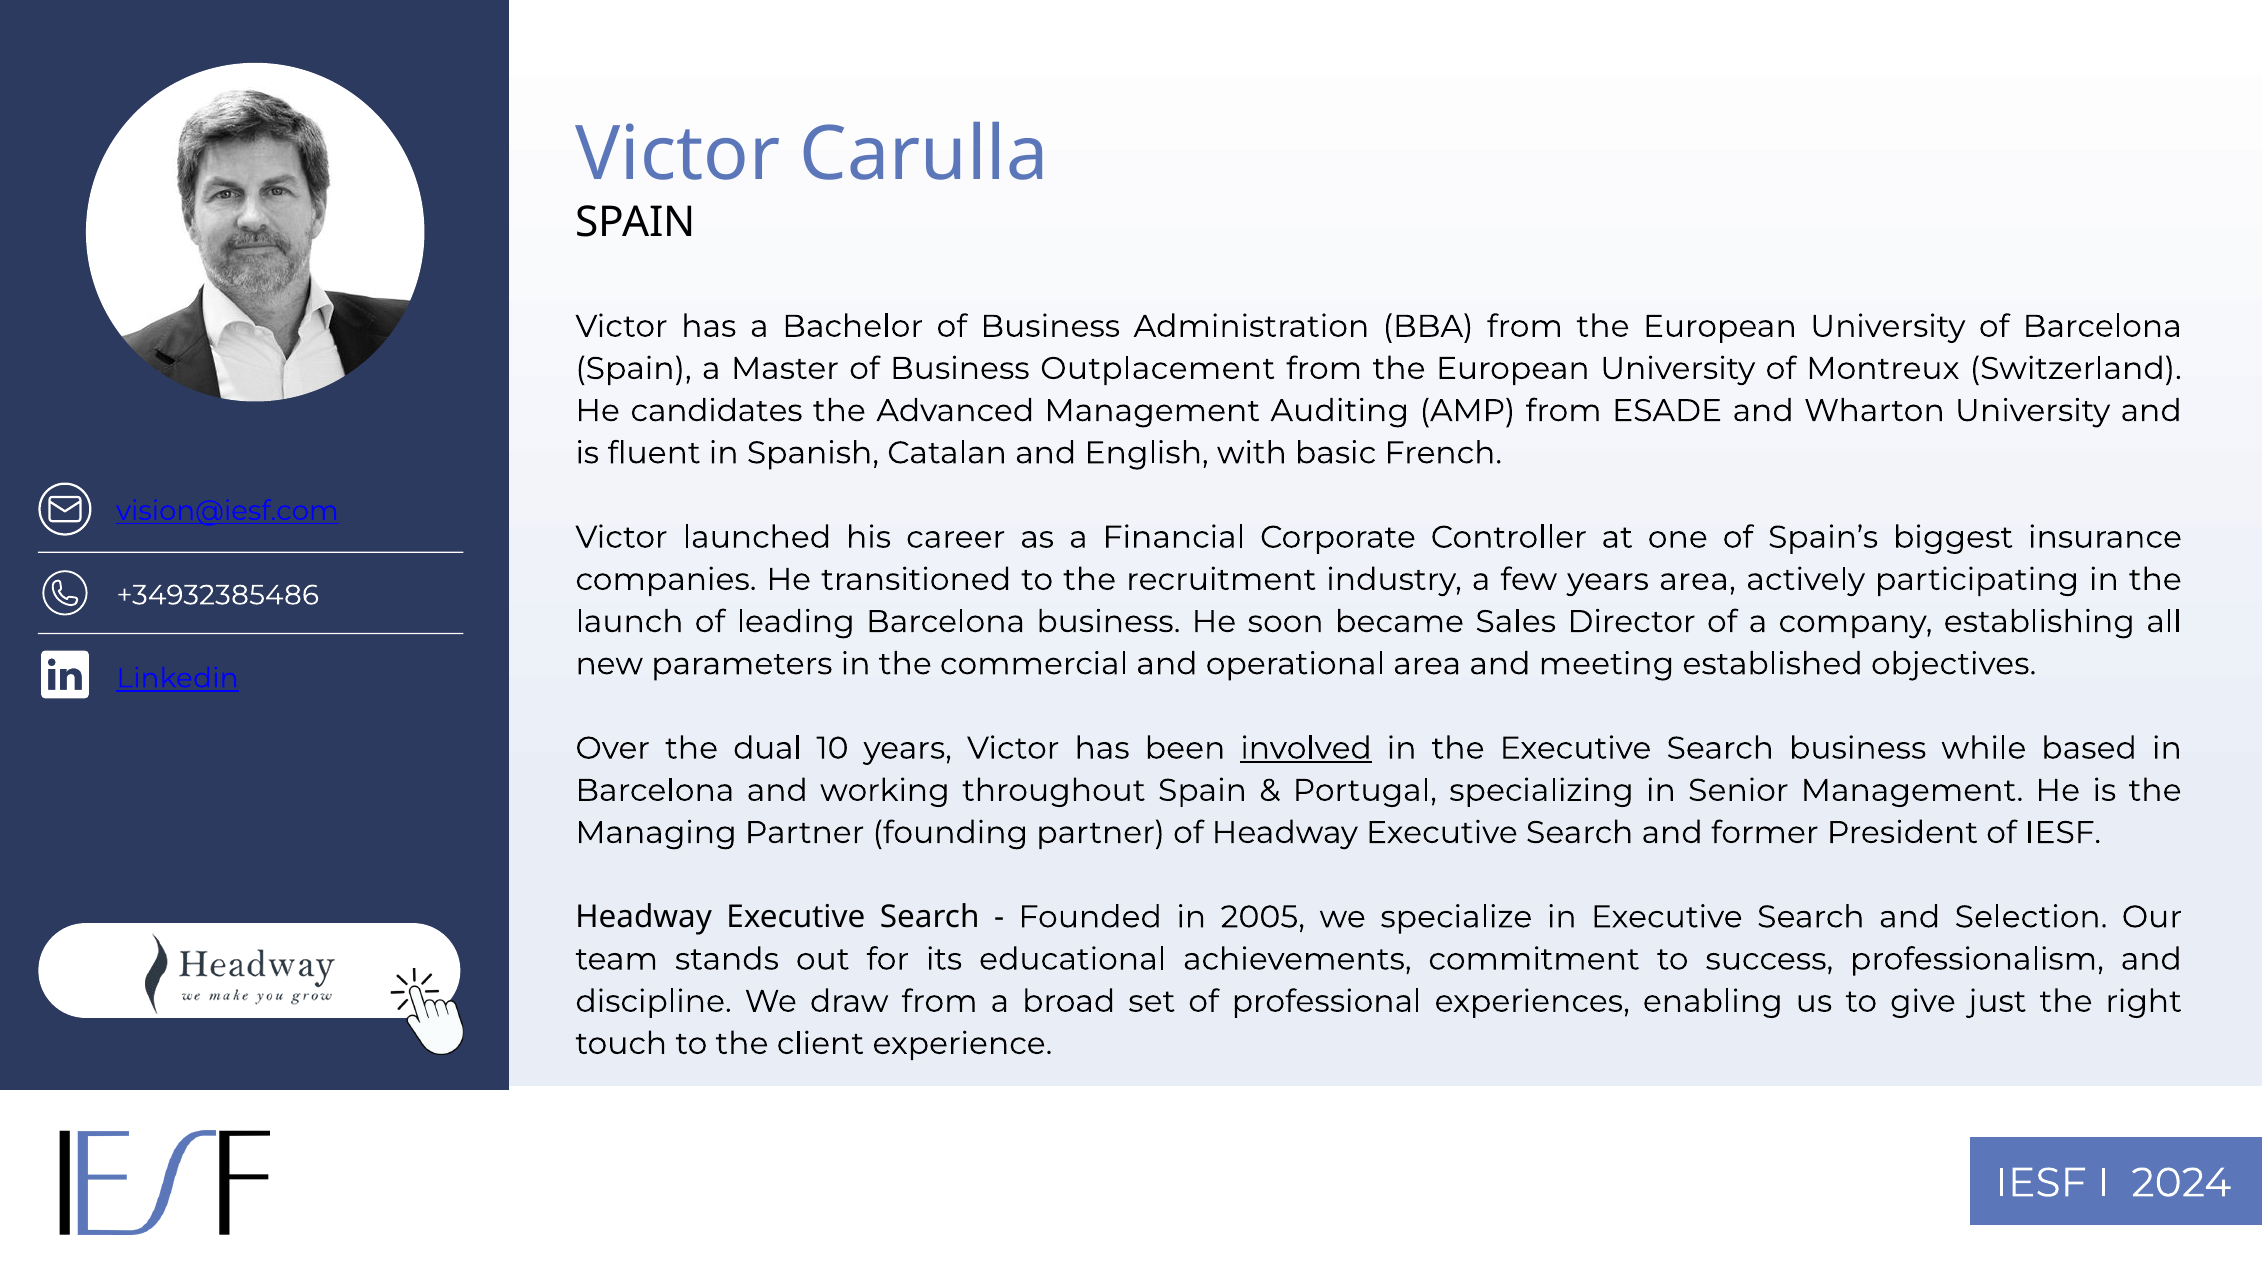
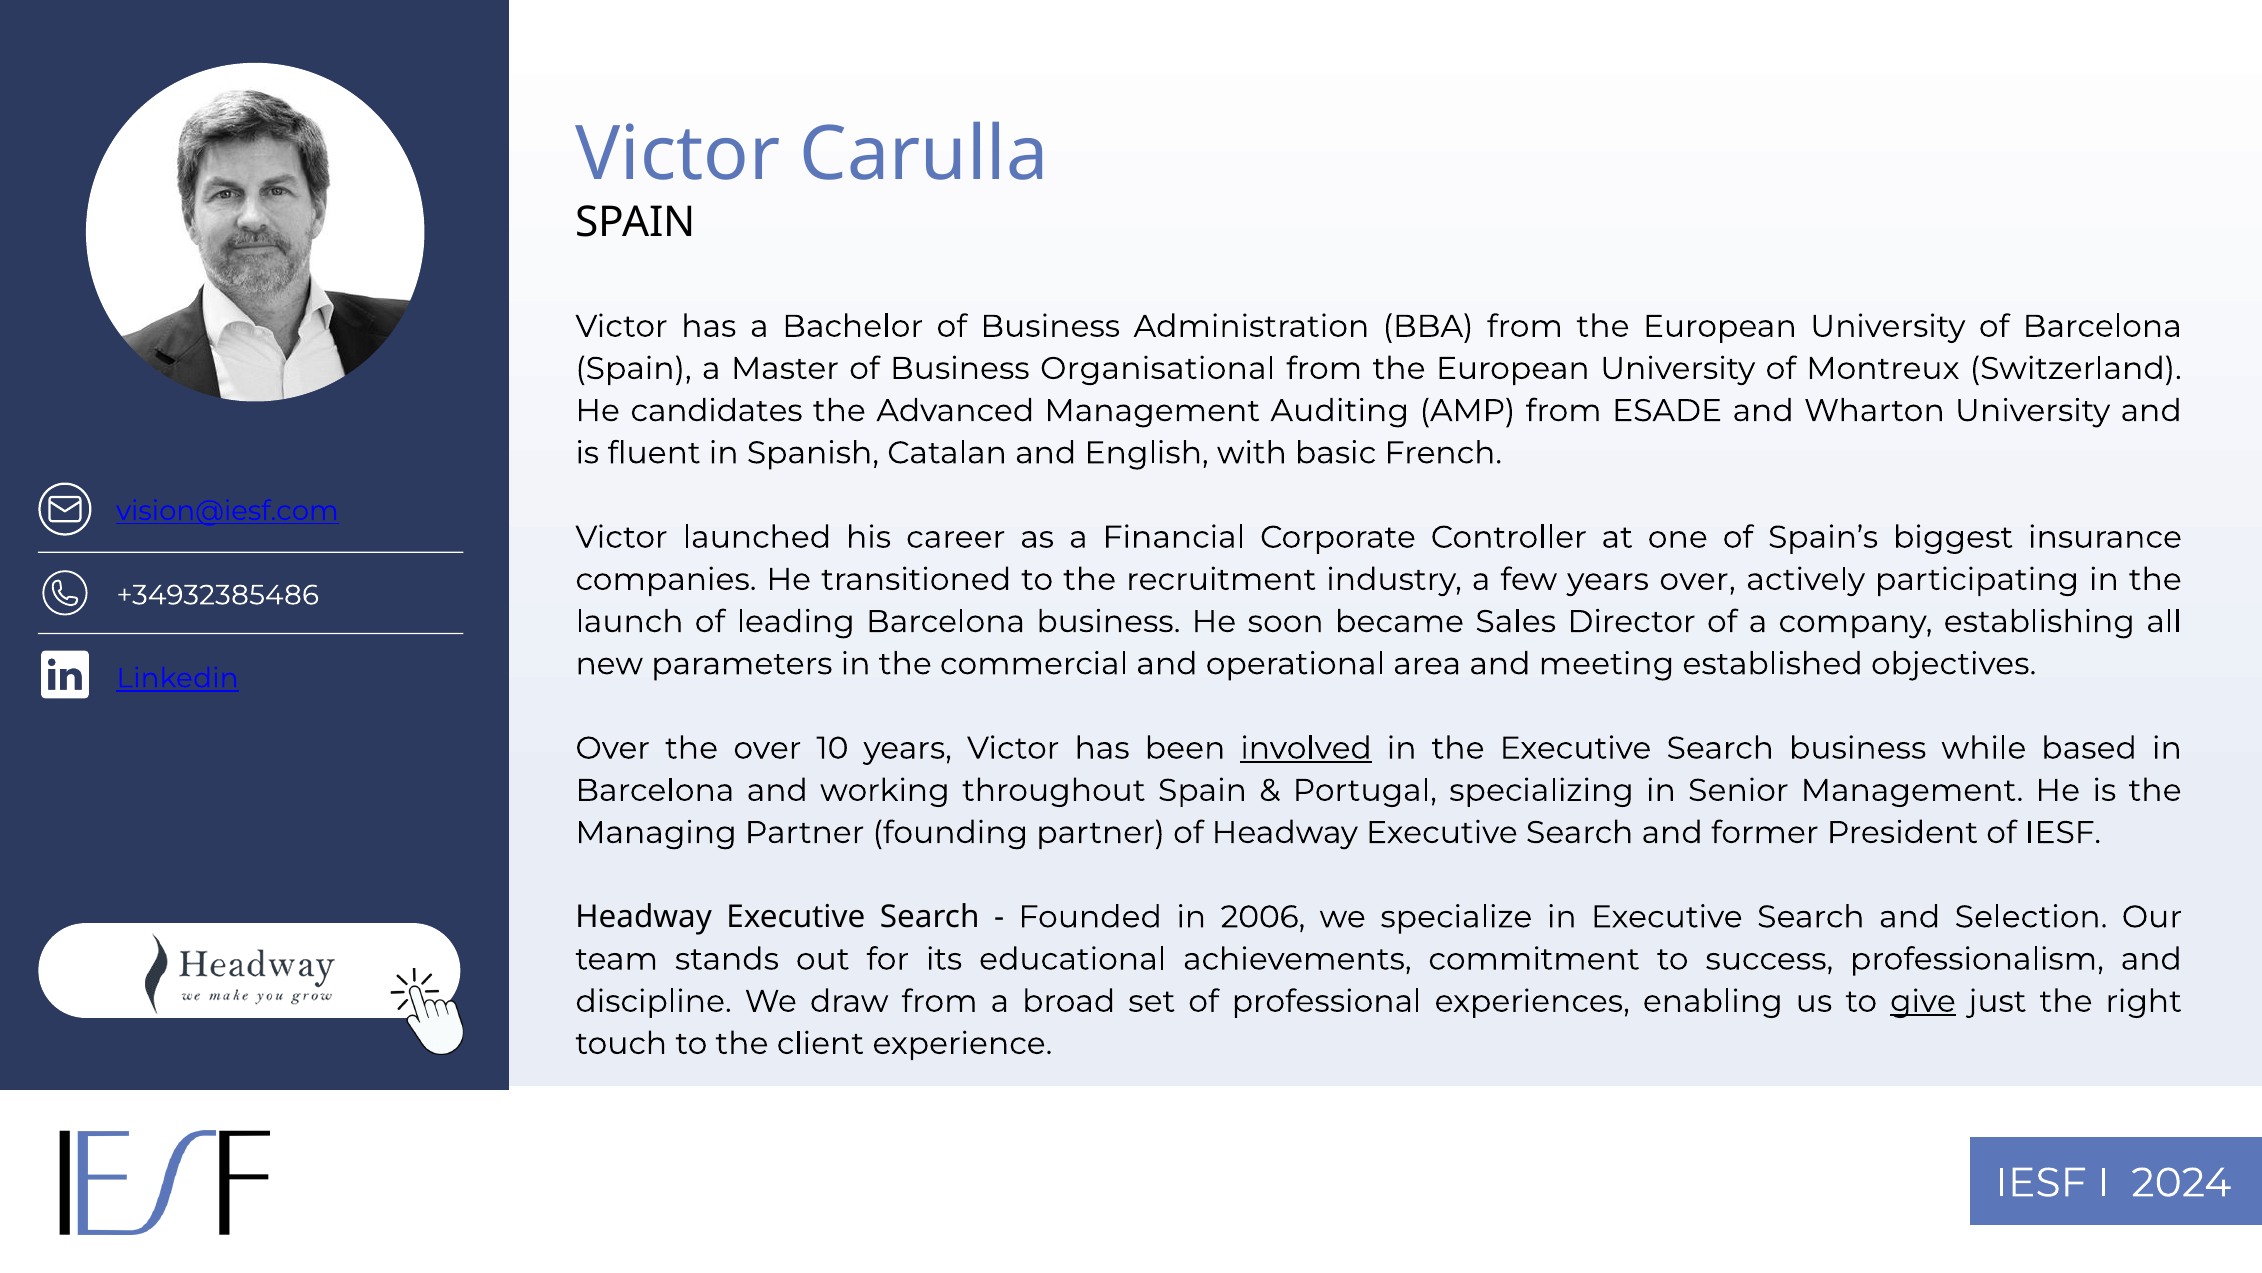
Outplacement: Outplacement -> Organisational (1158, 368)
years area: area -> over (1697, 579)
the dual: dual -> over (767, 748)
2005: 2005 -> 2006 (1263, 917)
give underline: none -> present (1923, 1001)
